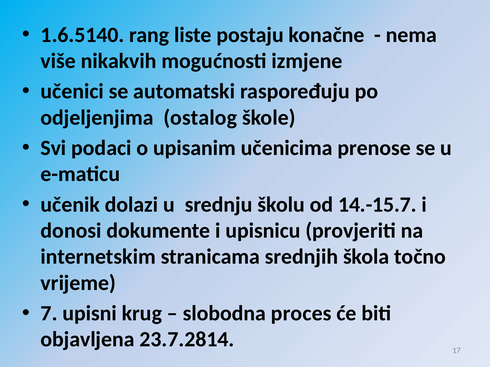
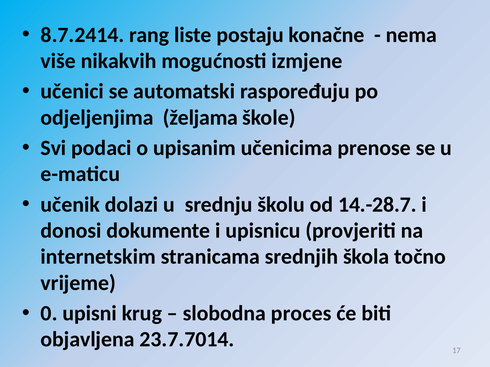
1.6.5140: 1.6.5140 -> 8.7.2414 (82, 35)
ostalog: ostalog -> željama (200, 118)
14.-15.7: 14.-15.7 -> 14.-28.7 (377, 205)
7: 7 -> 0 (49, 314)
23.7.2814: 23.7.2814 -> 23.7.7014 (187, 340)
